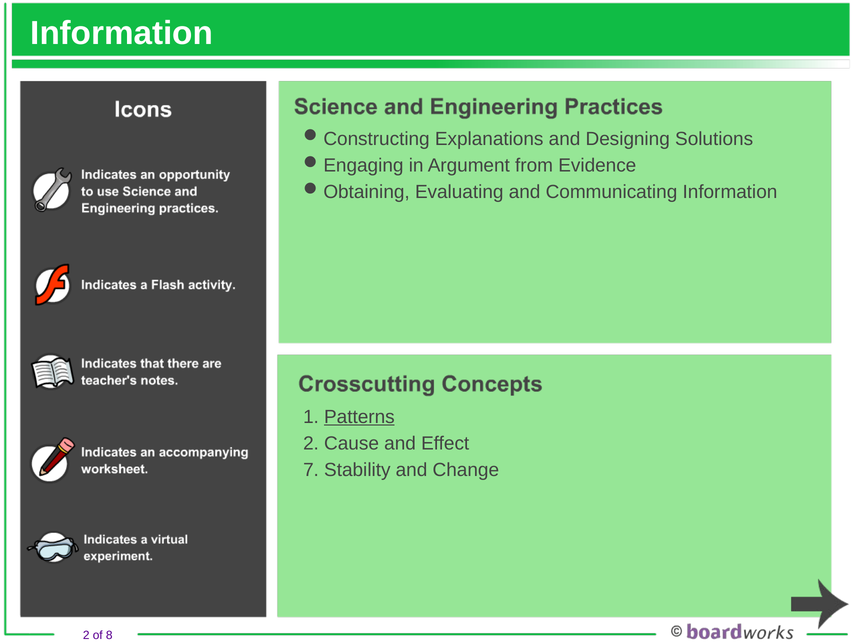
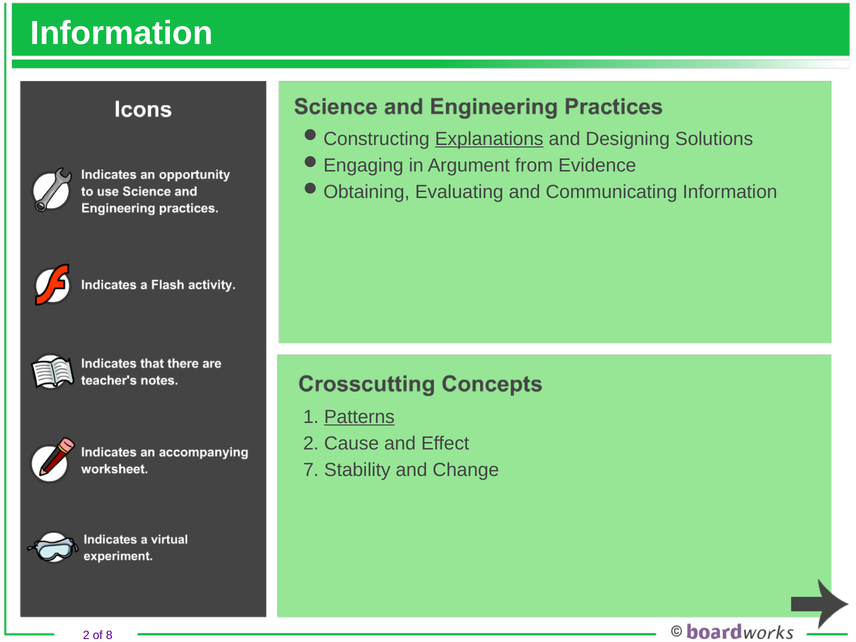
Explanations underline: none -> present (489, 139)
